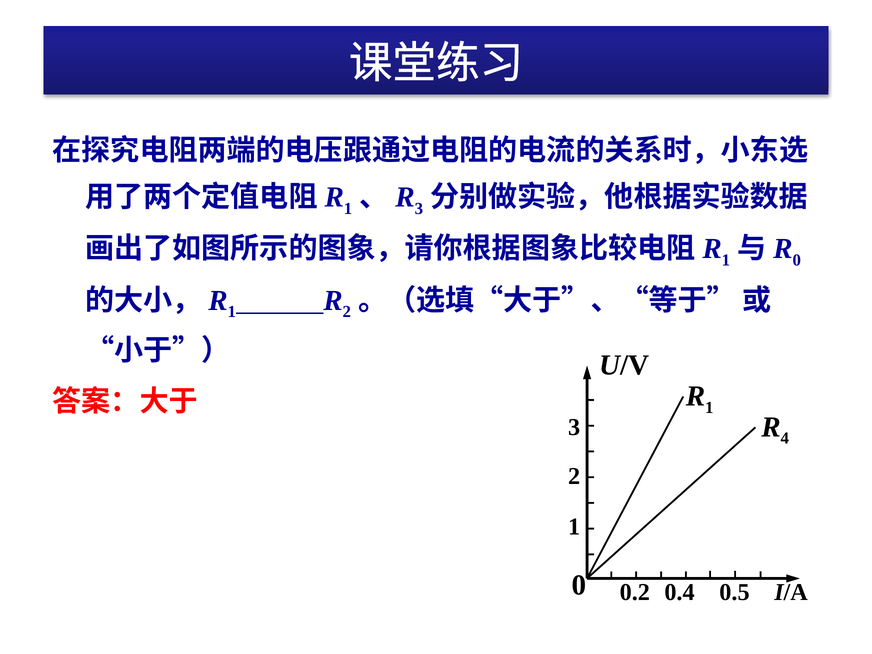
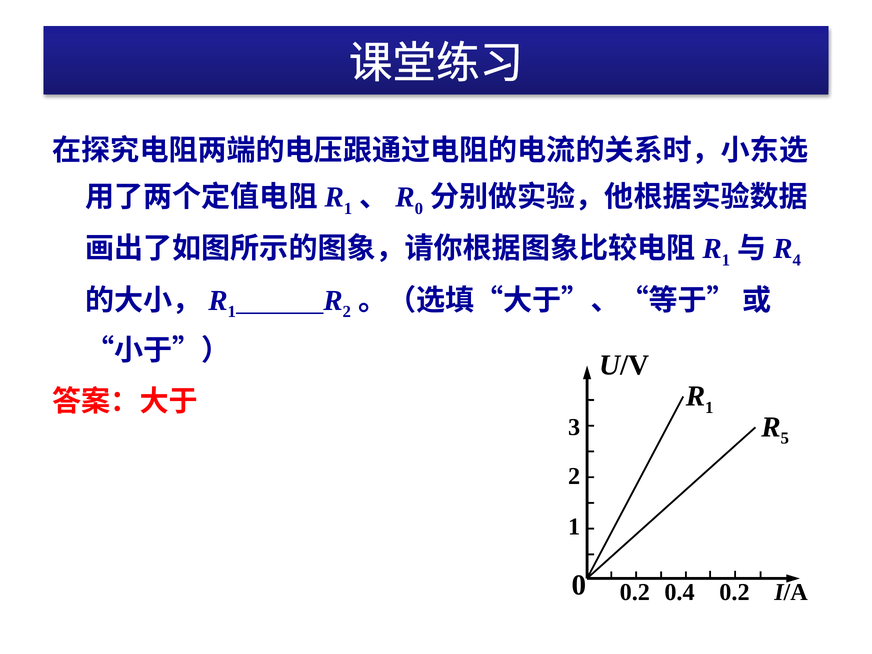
3: 3 -> 0 (419, 209)
0: 0 -> 4 (797, 260)
4: 4 -> 5 (785, 438)
0.4 0.5: 0.5 -> 0.2 (734, 592)
